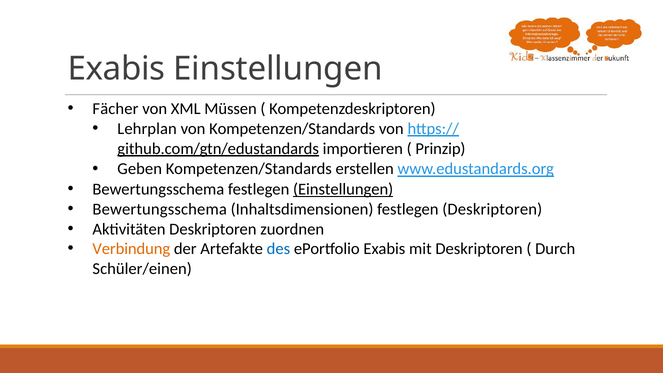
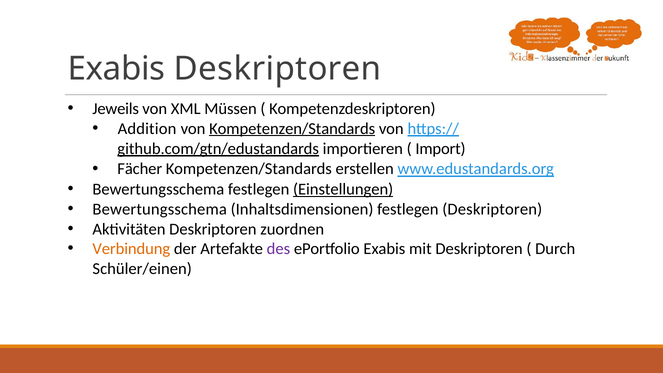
Exabis Einstellungen: Einstellungen -> Deskriptoren (278, 69)
Fächer: Fächer -> Jeweils (116, 109)
Lehrplan: Lehrplan -> Addition (147, 129)
Kompetenzen/Standards underline: none -> present (292, 129)
Prinzip: Prinzip -> Import (440, 149)
Geben: Geben -> Fächer (140, 169)
des colour: blue -> purple (278, 249)
